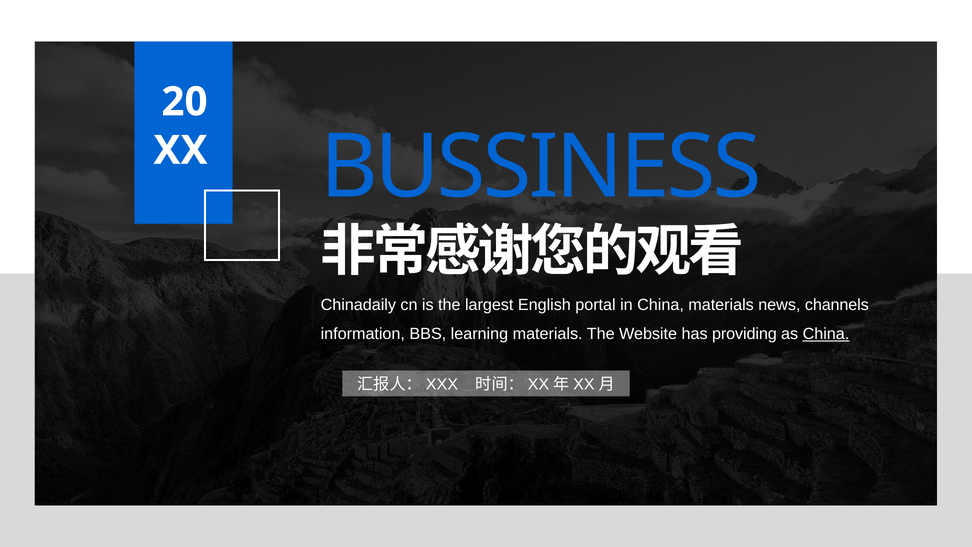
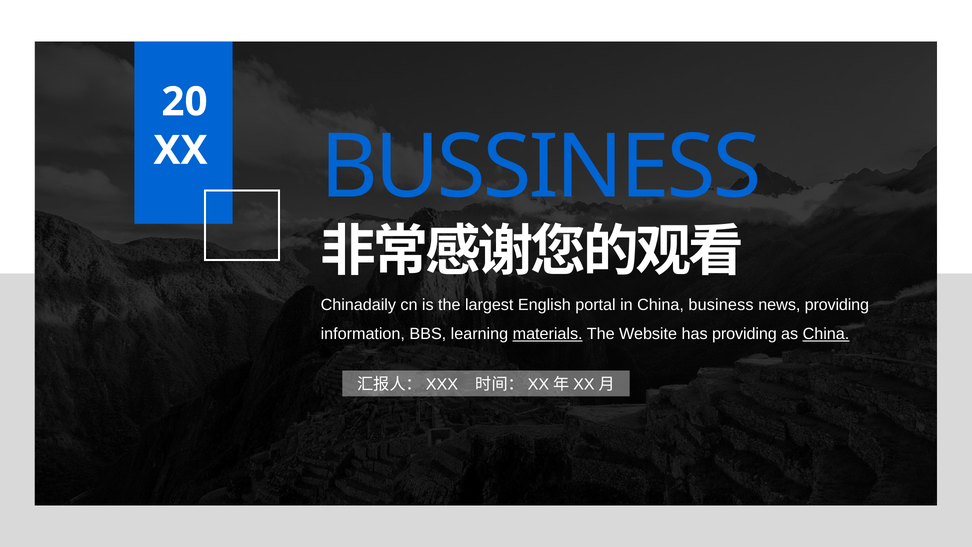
China materials: materials -> business (721, 305)
news channels: channels -> providing (837, 305)
materials underline: none -> present (548, 334)
